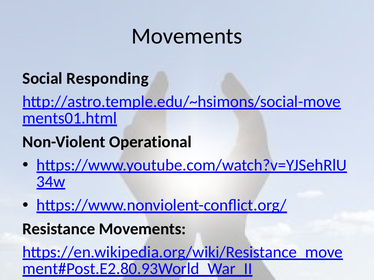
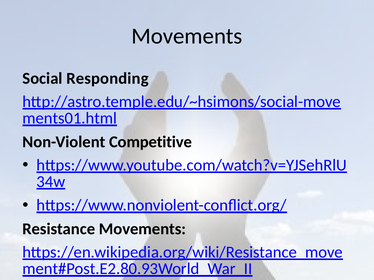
Operational: Operational -> Competitive (150, 142)
